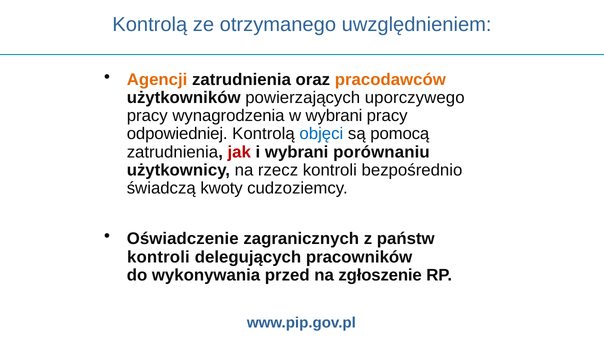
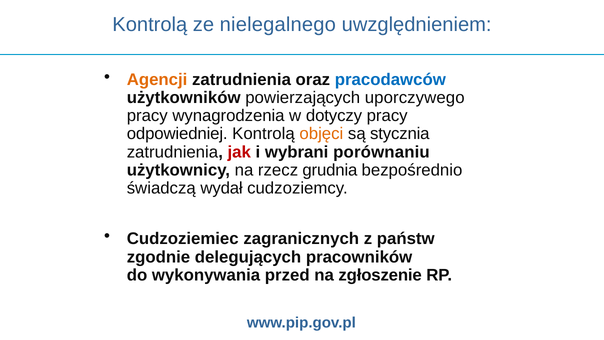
otrzymanego: otrzymanego -> nielegalnego (278, 25)
pracodawców colour: orange -> blue (390, 79)
w wybrani: wybrani -> dotyczy (334, 116)
objęci colour: blue -> orange (321, 134)
pomocą: pomocą -> stycznia (400, 134)
rzecz kontroli: kontroli -> grudnia (330, 170)
kwoty: kwoty -> wydał (222, 188)
Oświadczenie: Oświadczenie -> Cudzoziemiec (183, 239)
kontroli: kontroli -> zgodnie (158, 257)
